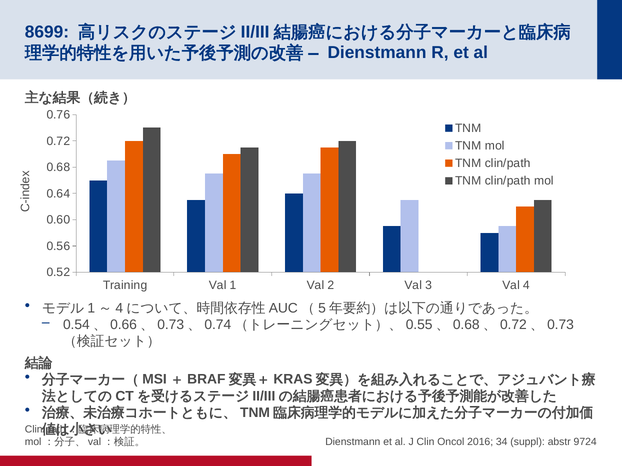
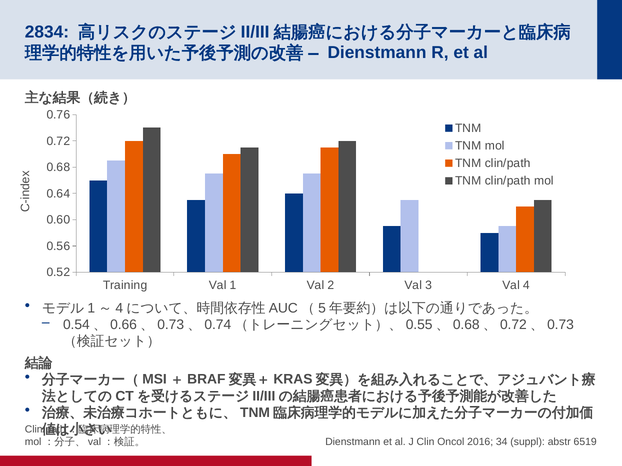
8699: 8699 -> 2834 (47, 32)
9724: 9724 -> 6519 (585, 442)
